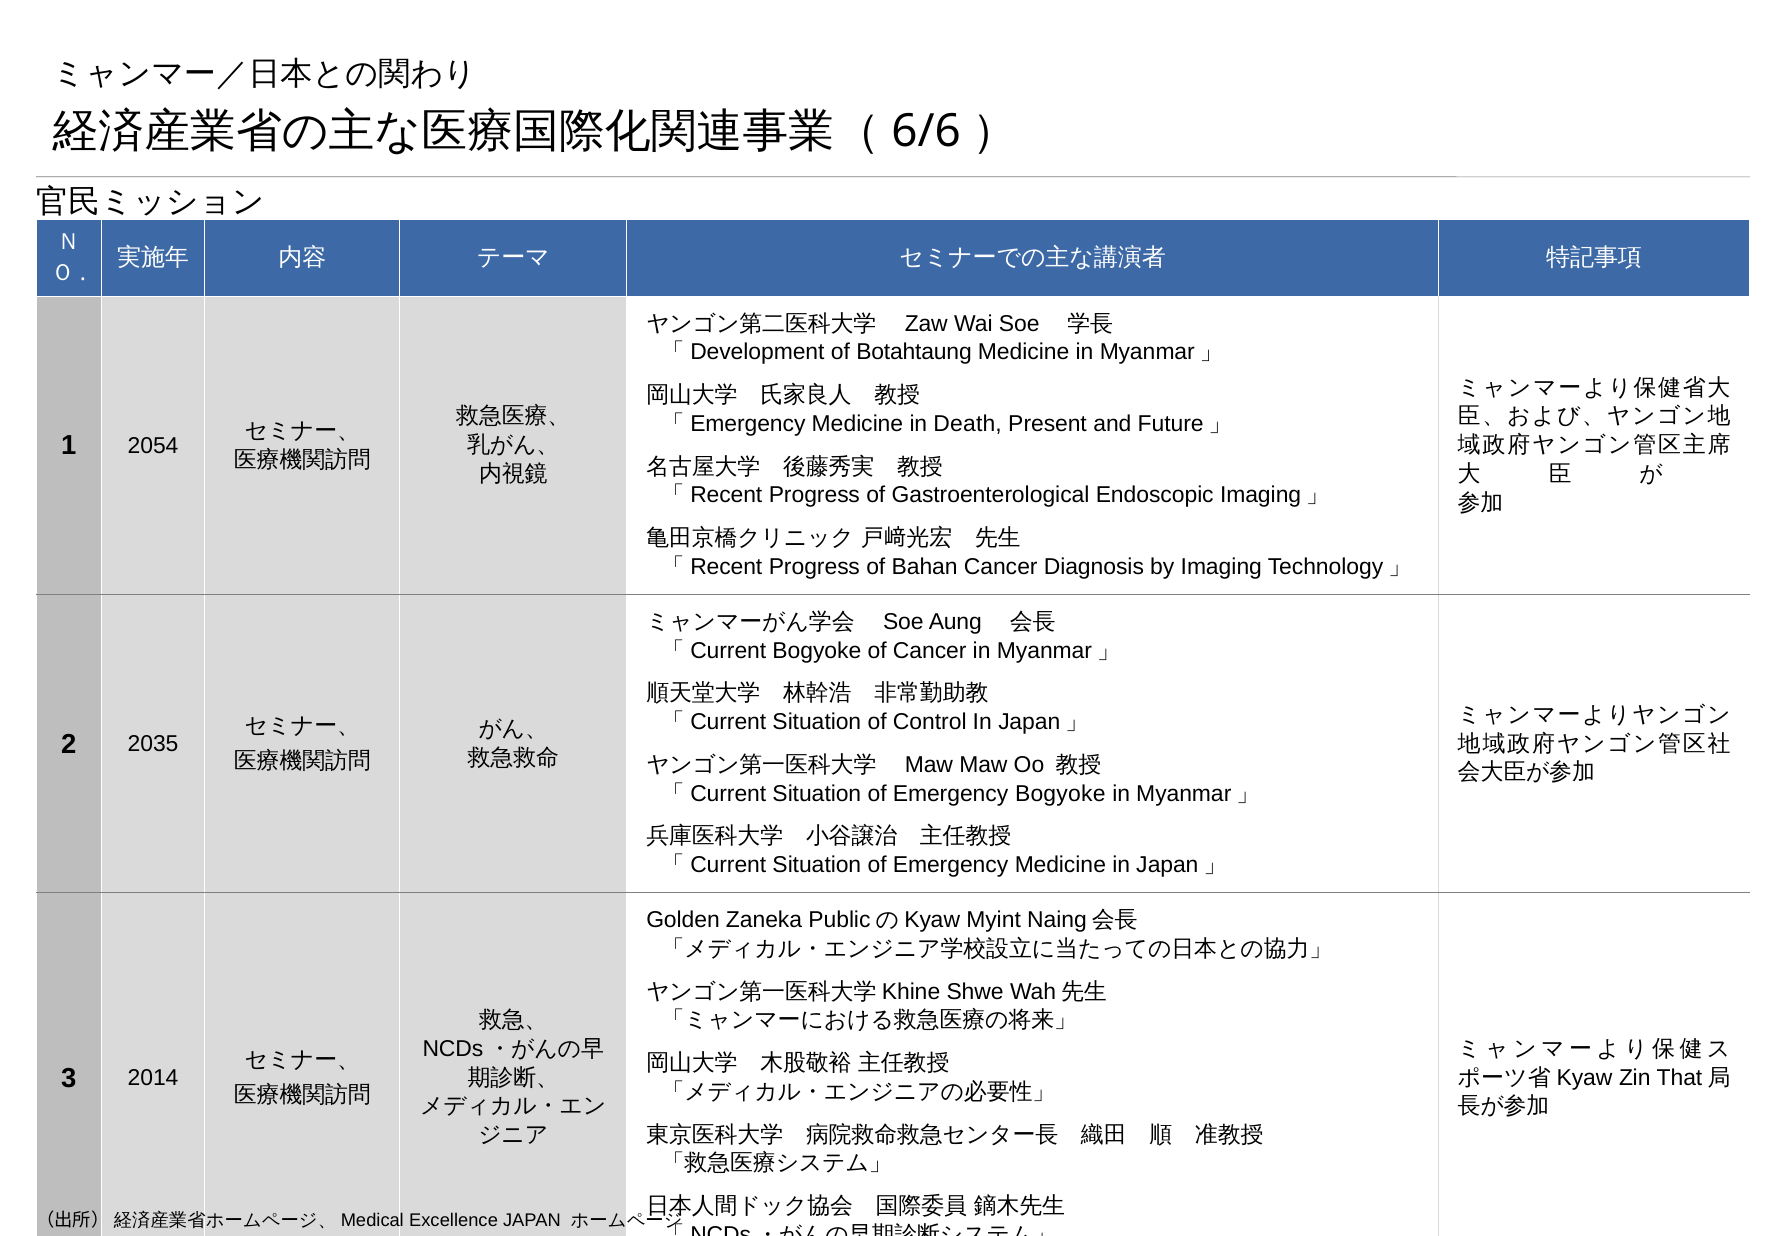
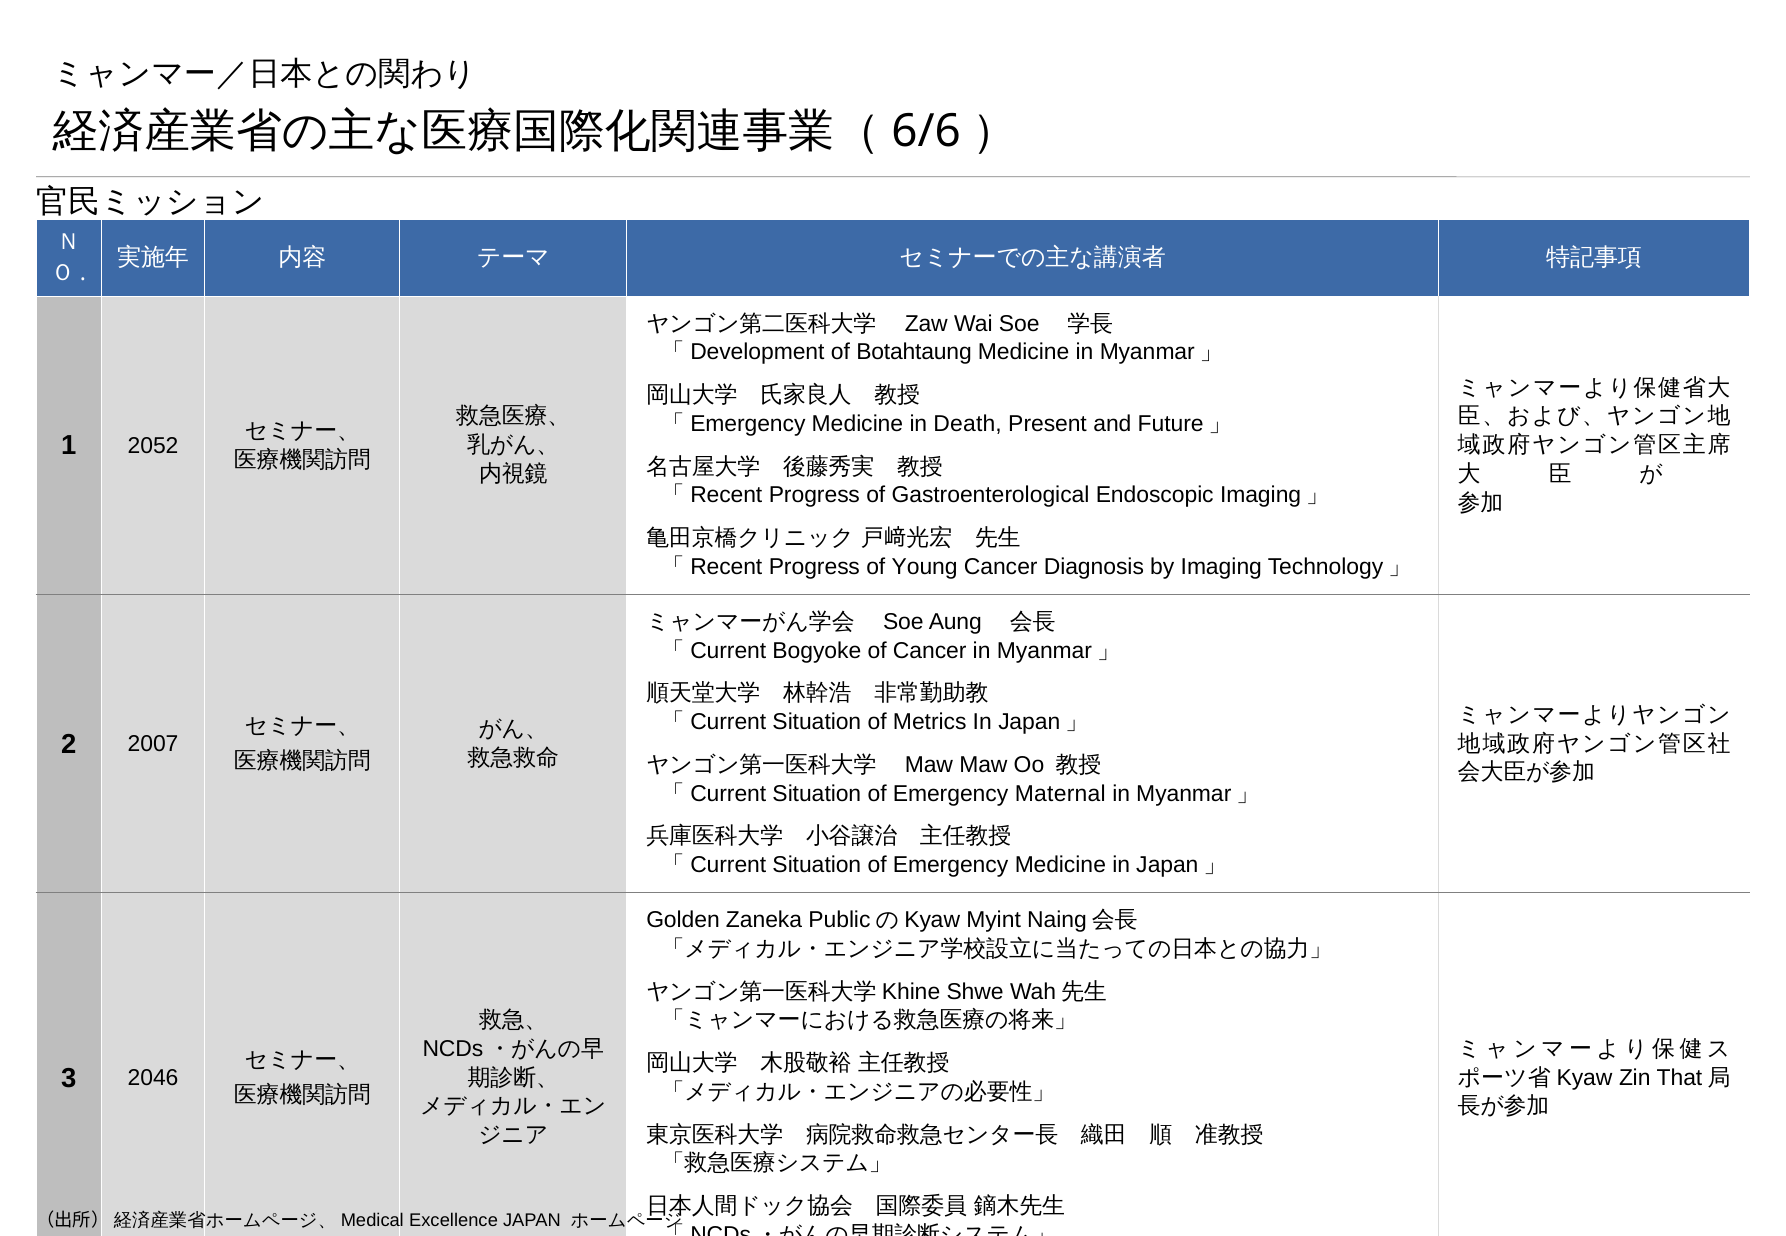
2054: 2054 -> 2052 (153, 446)
Bahan: Bahan -> Young (925, 567)
Control: Control -> Metrics (930, 722)
2035: 2035 -> 2007 (153, 744)
Emergency Bogyoke: Bogyoke -> Maternal (1060, 794)
2014: 2014 -> 2046 (153, 1078)
